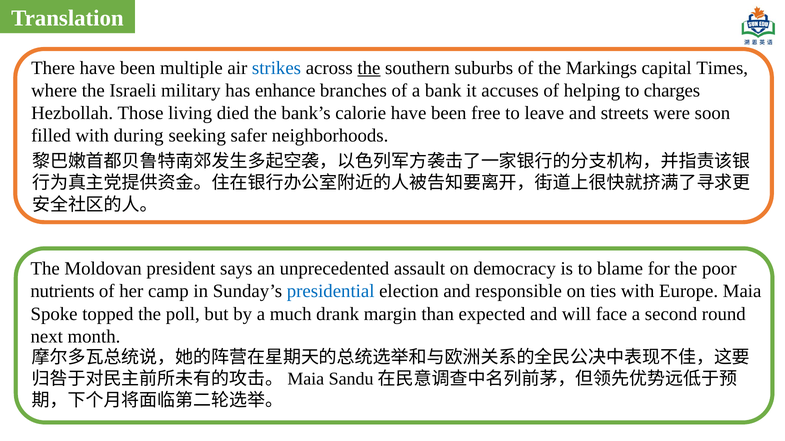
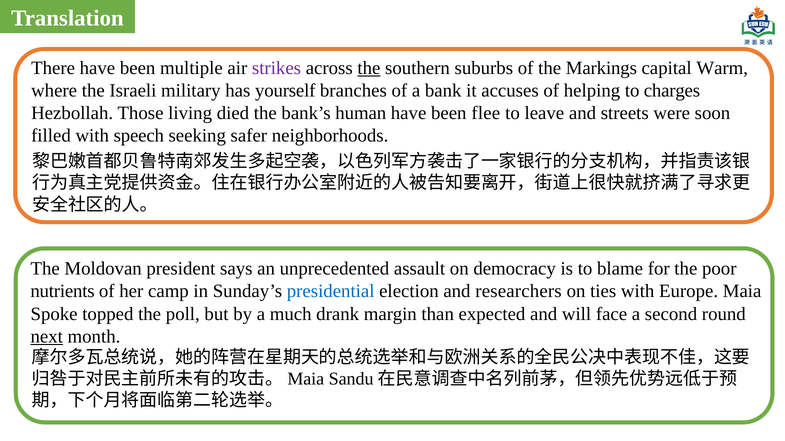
strikes colour: blue -> purple (276, 68)
Times: Times -> Warm (722, 68)
enhance: enhance -> yourself (285, 91)
calorie: calorie -> human (361, 113)
free: free -> flee (486, 113)
during: during -> speech (139, 136)
responsible: responsible -> researchers (518, 292)
next underline: none -> present (47, 337)
